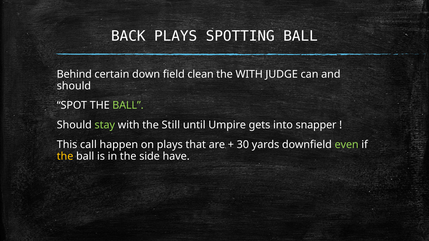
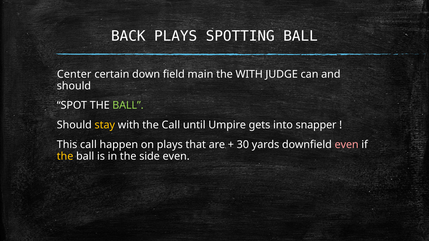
Behind: Behind -> Center (74, 74)
clean: clean -> main (200, 74)
stay colour: light green -> yellow (105, 125)
the Still: Still -> Call (171, 125)
even colour: light green -> pink (347, 145)
side have: have -> even (176, 156)
